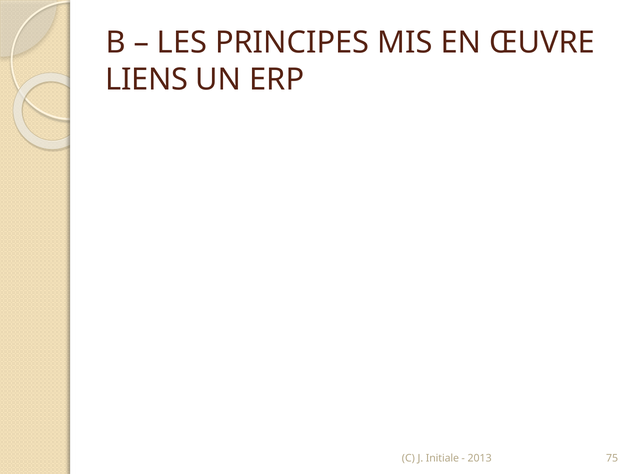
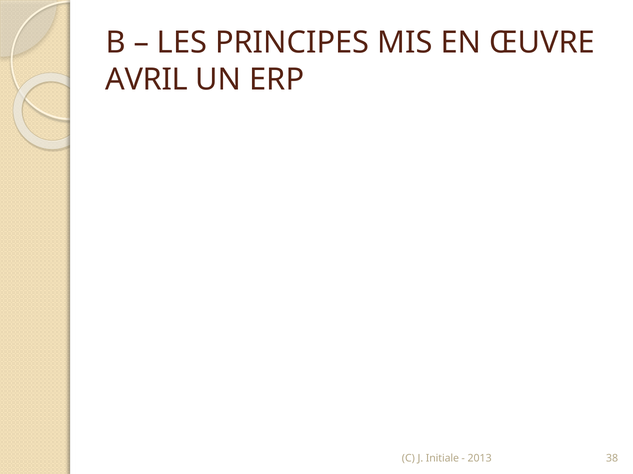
LIENS: LIENS -> AVRIL (147, 80)
75: 75 -> 38 (612, 459)
